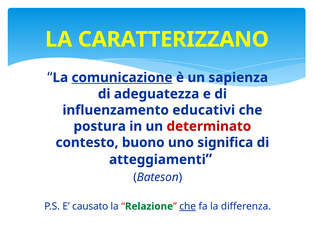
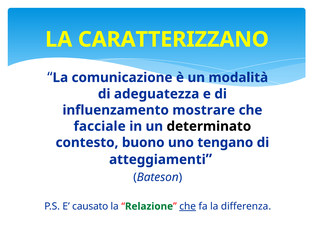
comunicazione underline: present -> none (122, 77)
sapienza: sapienza -> modalità (238, 77)
educativi: educativi -> mostrare (204, 110)
postura: postura -> facciale (100, 126)
determinato colour: red -> black (209, 126)
significa: significa -> tengano (225, 142)
